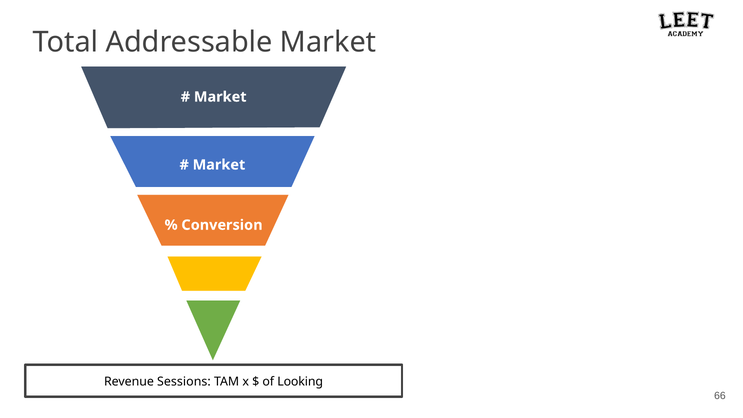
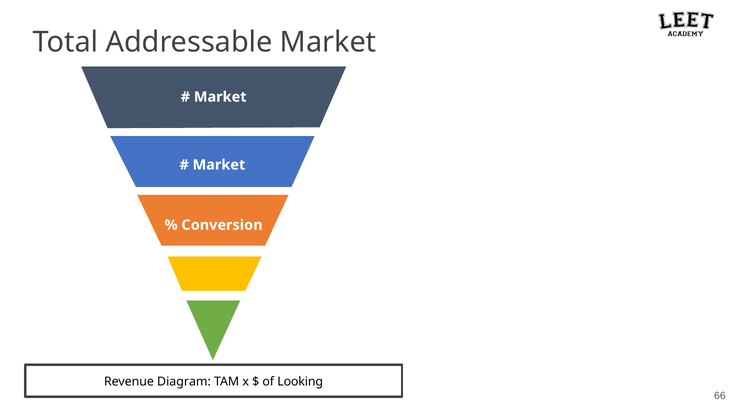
Sessions: Sessions -> Diagram (184, 382)
